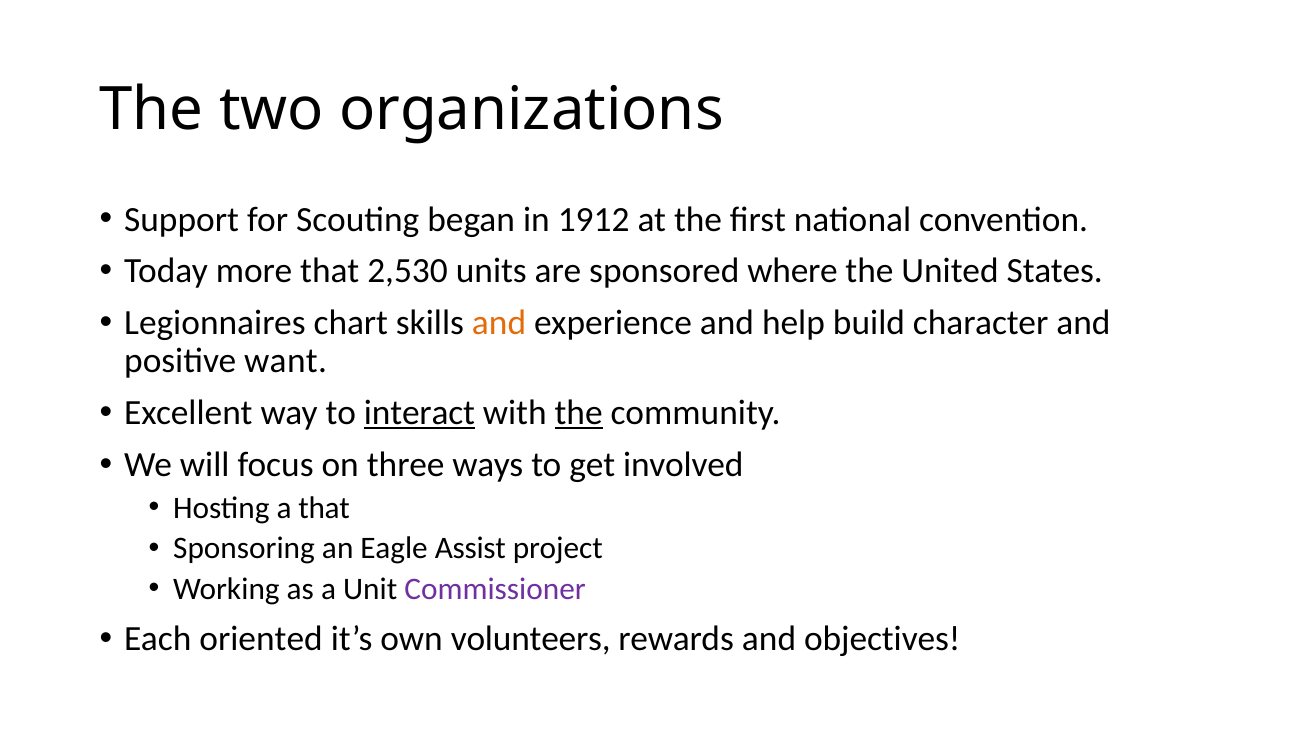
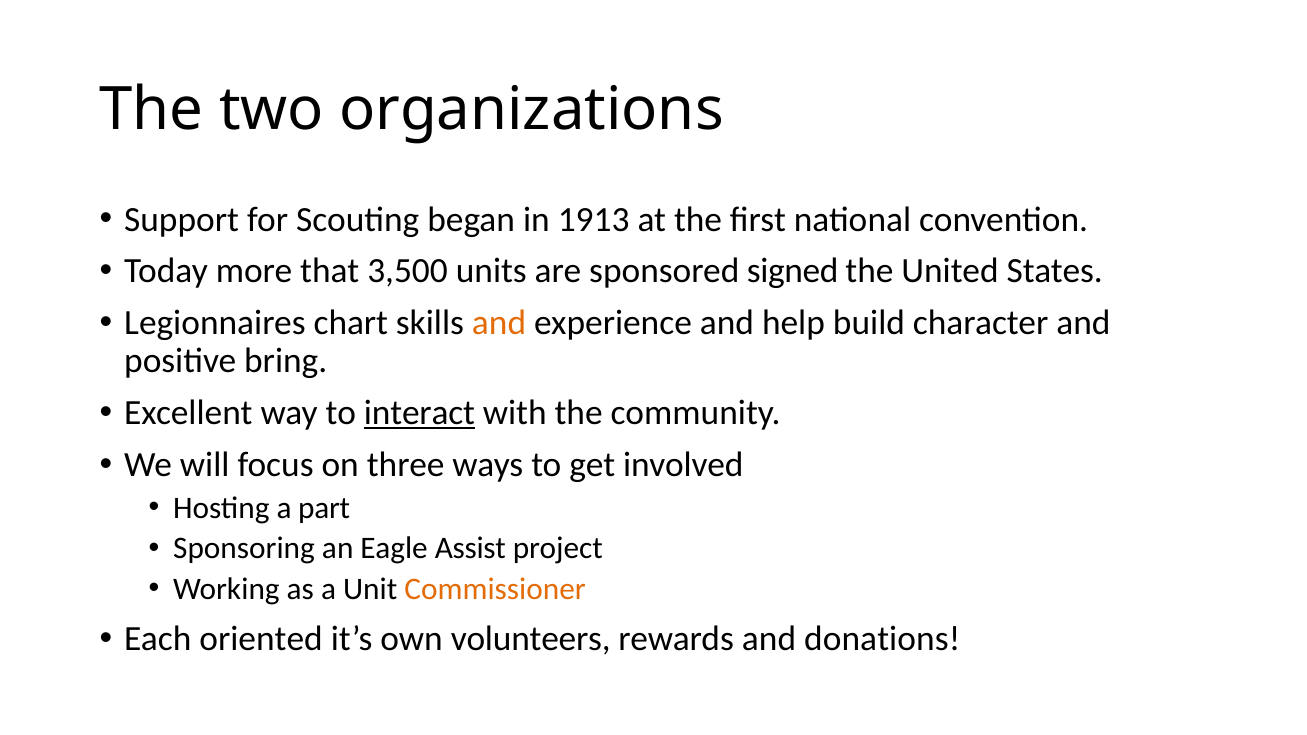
1912: 1912 -> 1913 (594, 219)
2,530: 2,530 -> 3,500 (408, 271)
where: where -> signed (793, 271)
want: want -> bring (286, 361)
the underline: present -> none (579, 413)
a that: that -> part (324, 508)
Commissioner colour: purple -> orange (495, 589)
objectives: objectives -> donations (882, 639)
